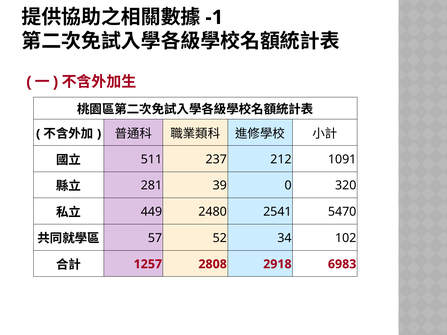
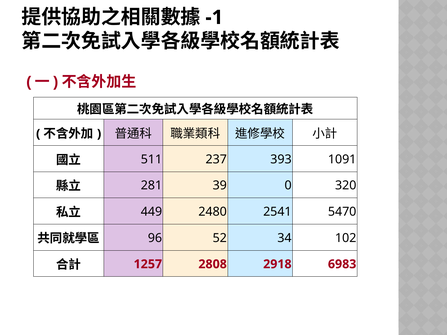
212: 212 -> 393 (281, 159)
57: 57 -> 96 (155, 238)
